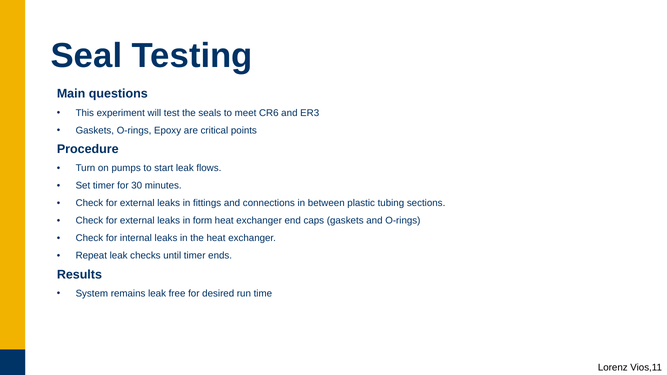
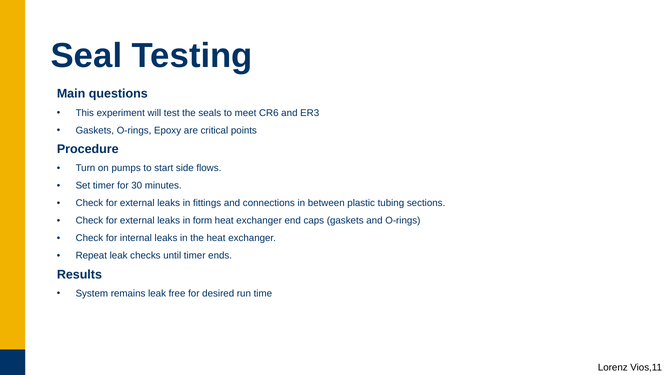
start leak: leak -> side (185, 168)
